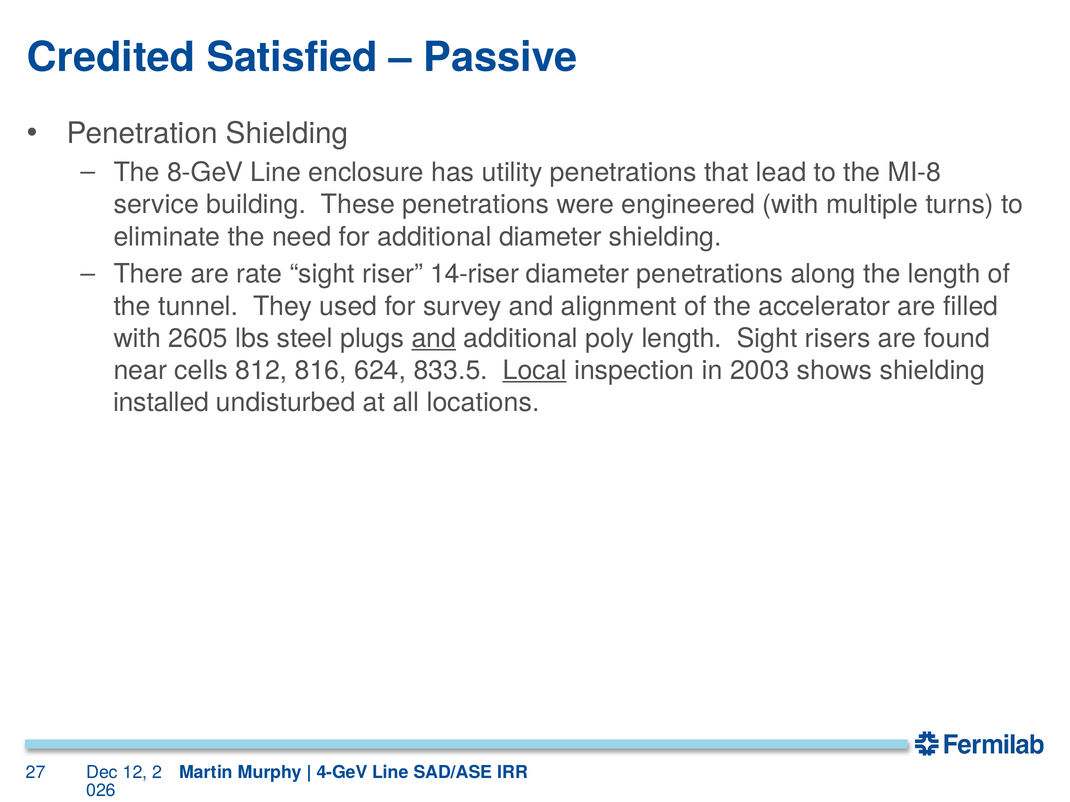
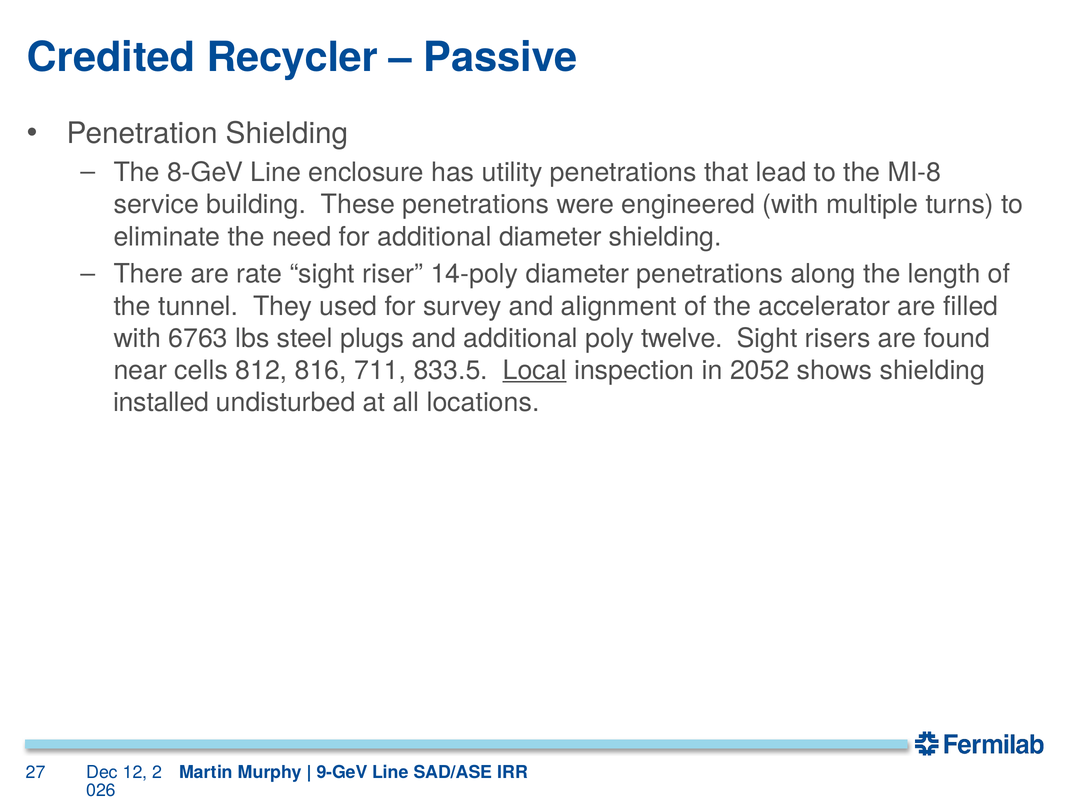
Satisfied: Satisfied -> Recycler (292, 57)
14-riser: 14-riser -> 14-poly (474, 274)
2605: 2605 -> 6763 (198, 339)
and underline: present -> none (434, 339)
poly length: length -> twelve (682, 339)
624: 624 -> 711 (380, 371)
2003: 2003 -> 2052 (760, 371)
4-GeV: 4-GeV -> 9-GeV (342, 773)
